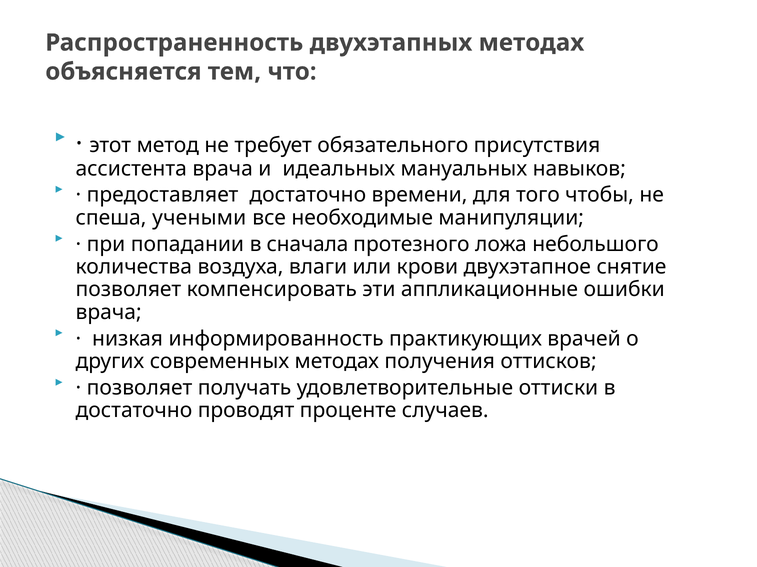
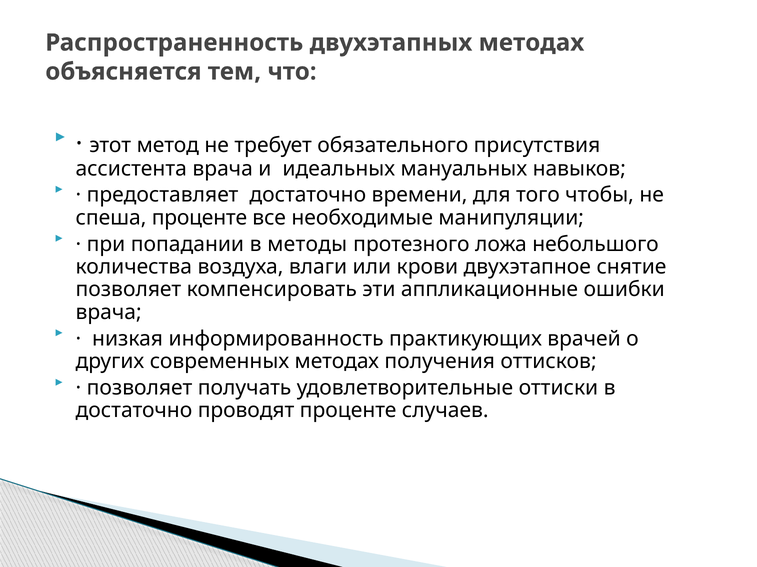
спеша учеными: учеными -> проценте (199, 218)
сначала: сначала -> методы (307, 244)
